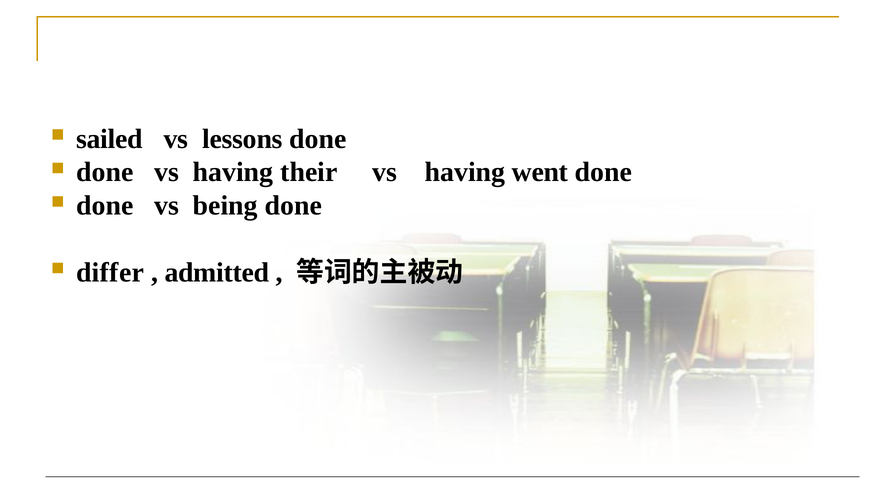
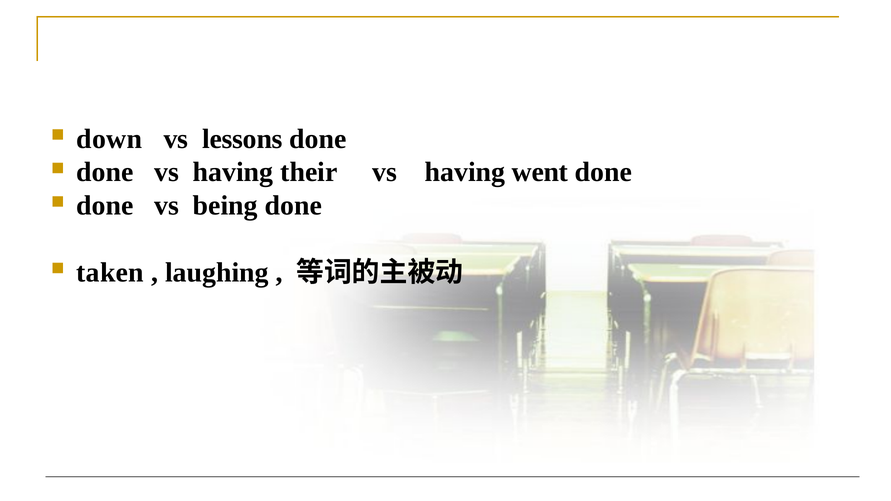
sailed: sailed -> down (109, 139)
differ: differ -> taken (110, 273)
admitted: admitted -> laughing (217, 273)
